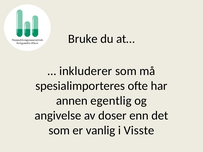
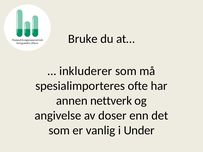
egentlig: egentlig -> nettverk (111, 101)
Visste: Visste -> Under (139, 131)
